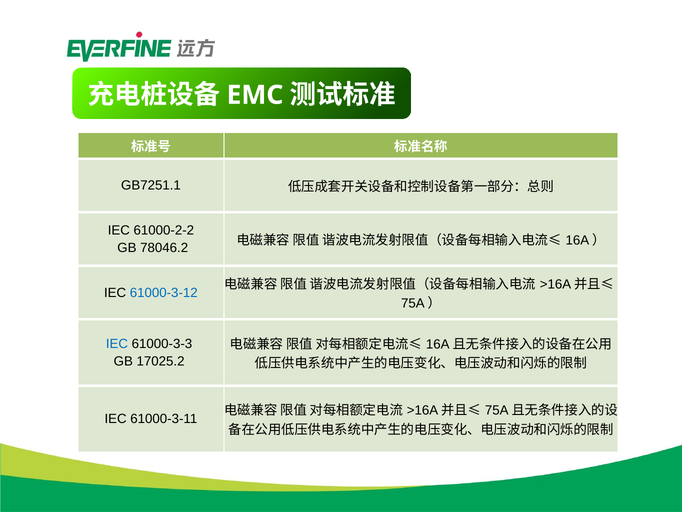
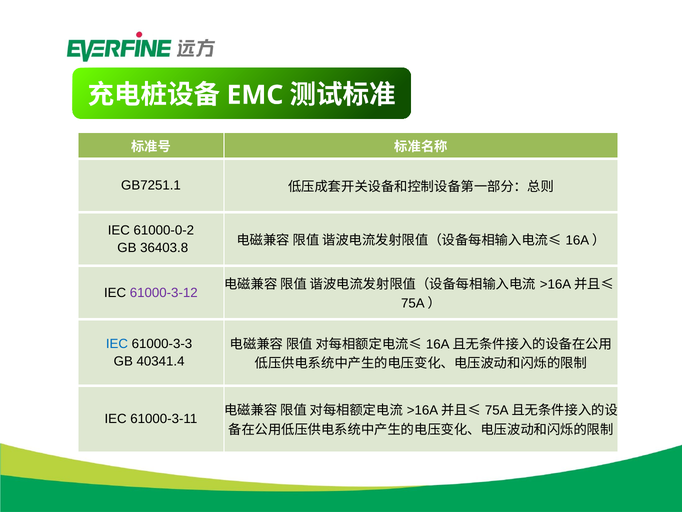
61000-2-2: 61000-2-2 -> 61000-0-2 (164, 230)
78046.2: 78046.2 -> 36403.8 (164, 248)
61000-3-12 colour: blue -> purple (164, 292)
17025.2: 17025.2 -> 40341.4 (161, 361)
